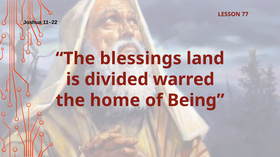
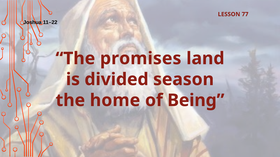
blessings: blessings -> promises (141, 59)
warred: warred -> season (184, 80)
